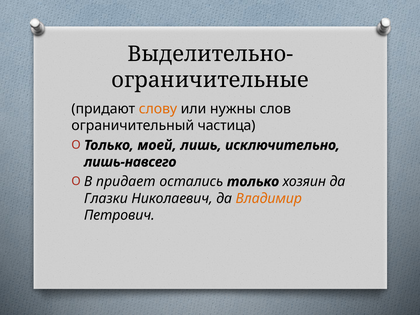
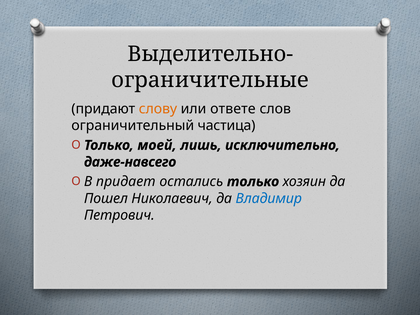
нужны: нужны -> ответе (233, 109)
лишь-навсего: лишь-навсего -> даже-навсего (130, 162)
Глазки: Глазки -> Пошел (106, 198)
Владимир colour: orange -> blue (269, 198)
